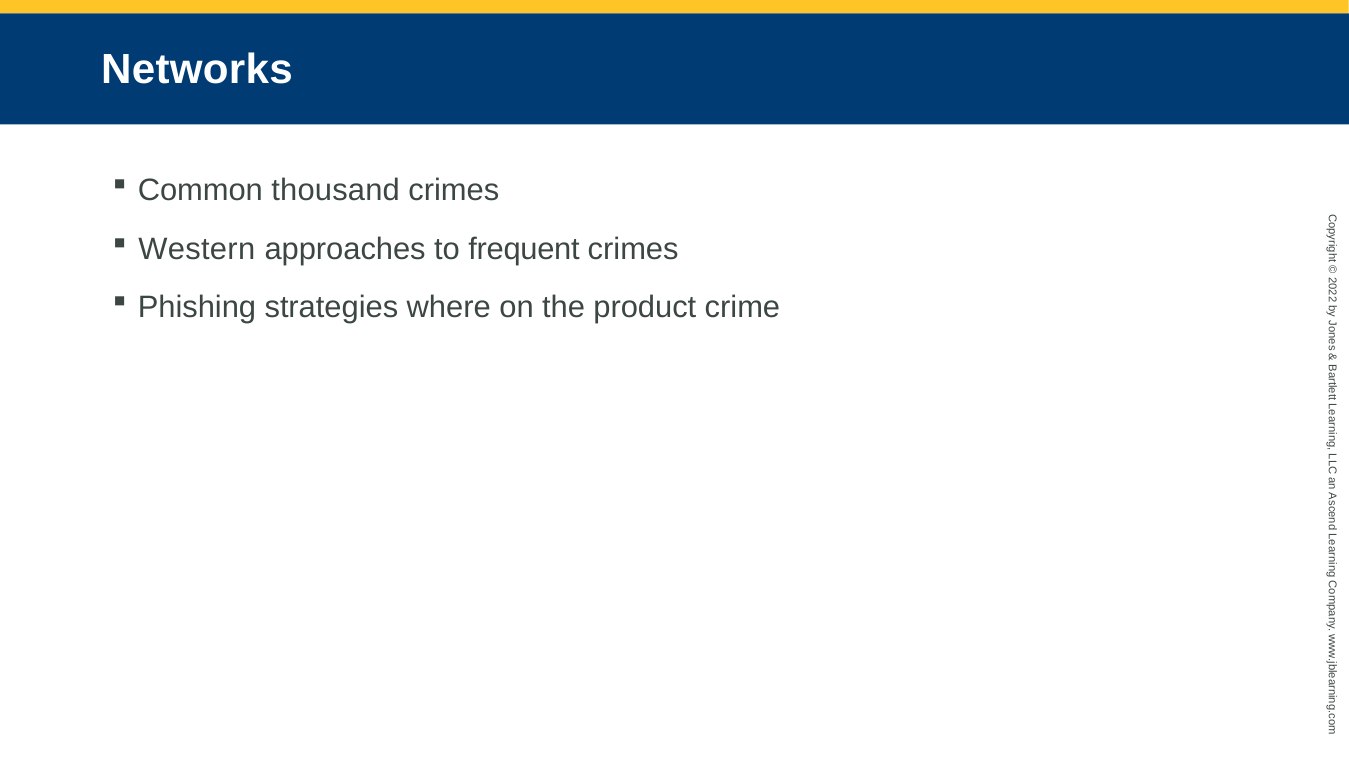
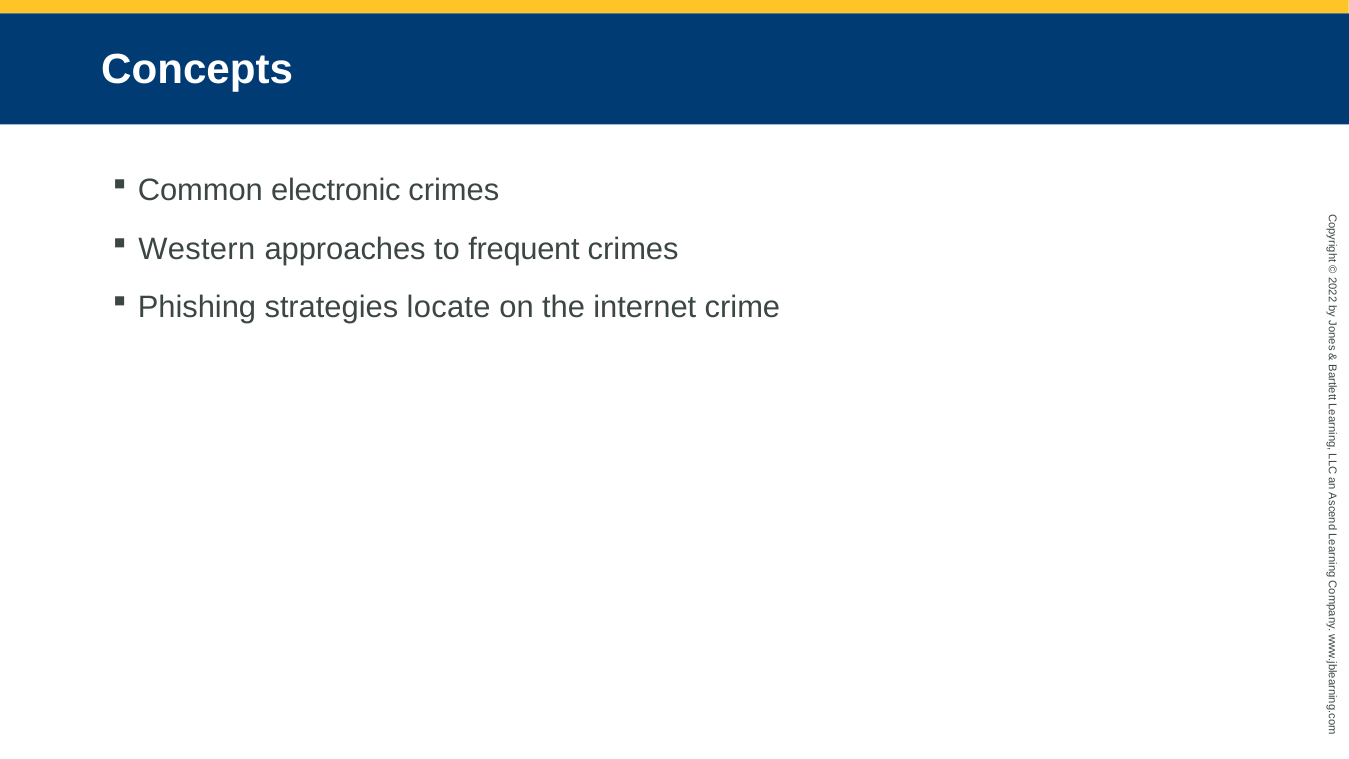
Networks: Networks -> Concepts (197, 69)
thousand: thousand -> electronic (336, 191)
where: where -> locate (449, 307)
product: product -> internet (645, 307)
